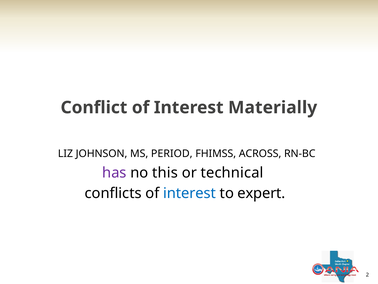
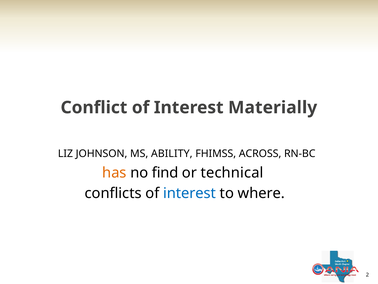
PERIOD: PERIOD -> ABILITY (172, 153)
has colour: purple -> orange (114, 172)
this: this -> find (165, 172)
expert: expert -> where (261, 193)
